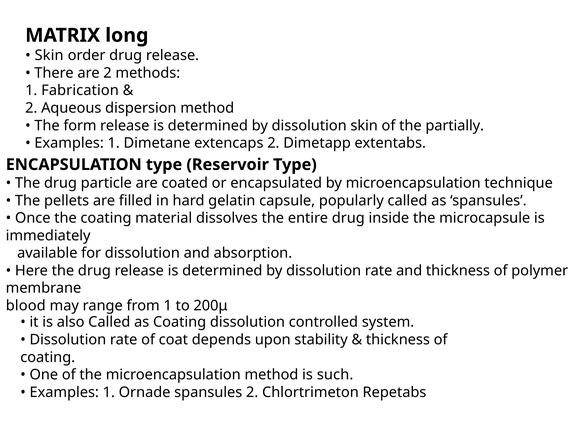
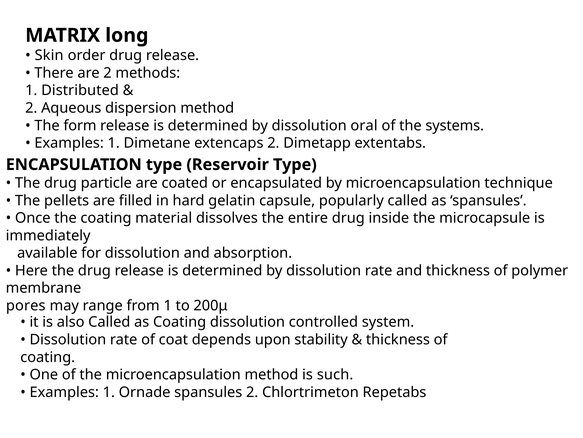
Fabrication: Fabrication -> Distributed (80, 90)
dissolution skin: skin -> oral (364, 125)
partially: partially -> systems (455, 125)
blood: blood -> pores (26, 305)
